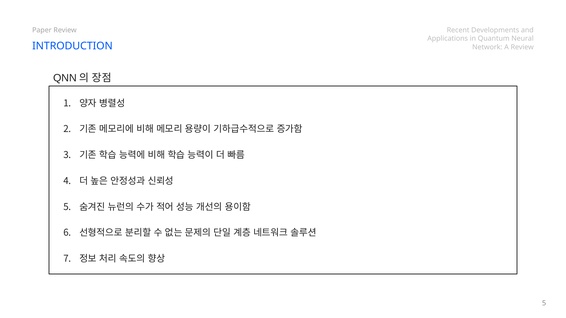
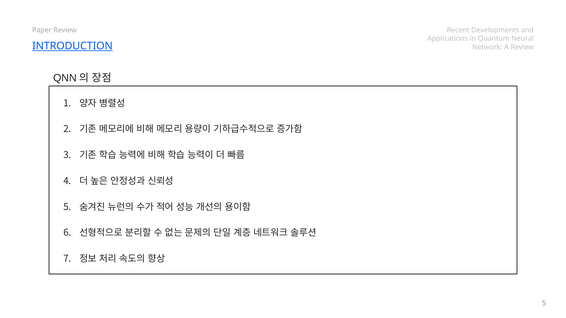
INTRODUCTION underline: none -> present (72, 46)
